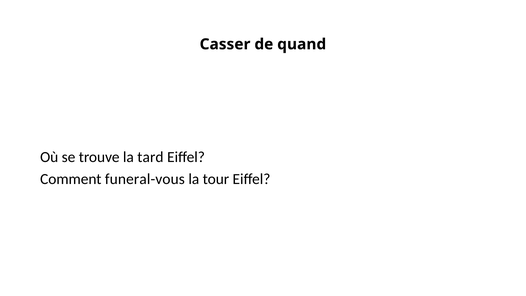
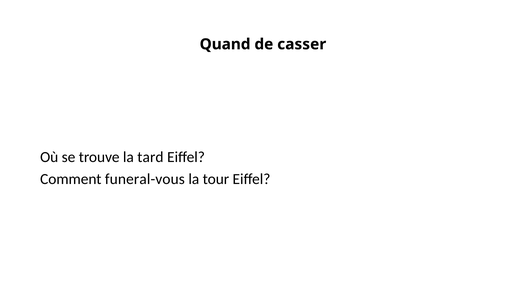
Casser: Casser -> Quand (225, 44)
quand: quand -> casser (302, 44)
